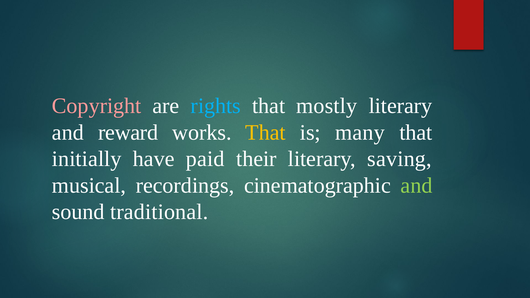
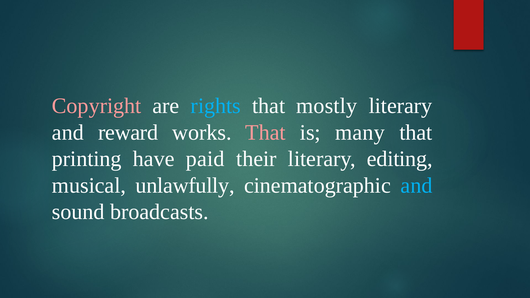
That colour: yellow -> pink (266, 133)
initially: initially -> printing (87, 159)
saving: saving -> editing (400, 159)
recordings: recordings -> unlawfully (185, 186)
and colour: light green -> light blue (417, 186)
traditional: traditional -> broadcasts (159, 212)
